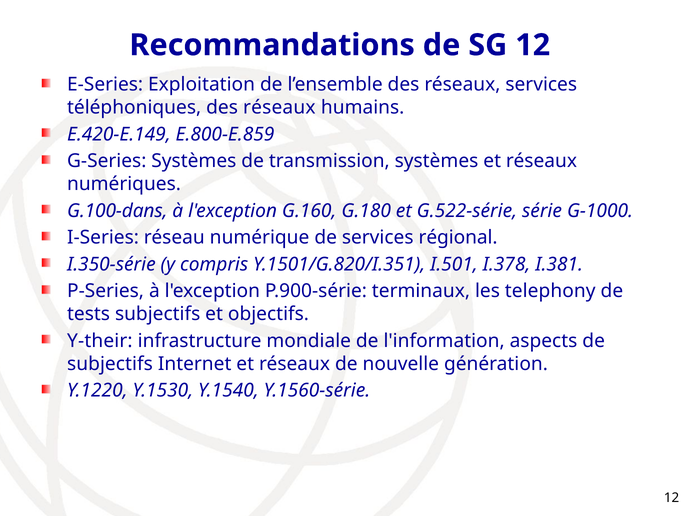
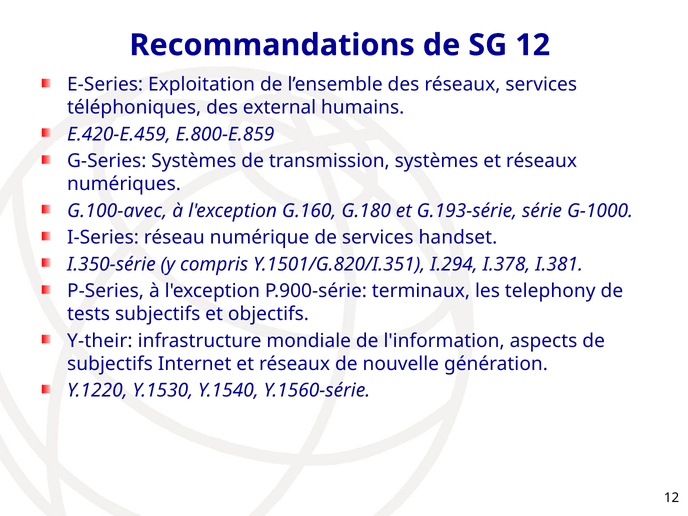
téléphoniques des réseaux: réseaux -> external (279, 108)
E.420-E.149: E.420-E.149 -> E.420-E.459 (119, 134)
G.100-dans: G.100-dans -> G.100-avec (117, 211)
G.522-série: G.522-série -> G.193-série (467, 211)
régional: régional -> handset (458, 238)
I.501: I.501 -> I.294 (454, 264)
